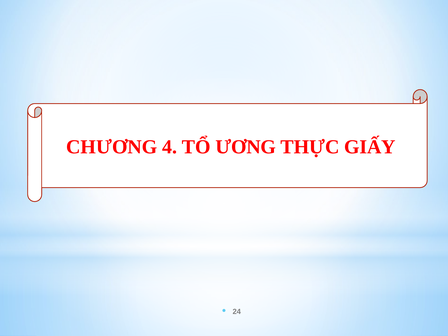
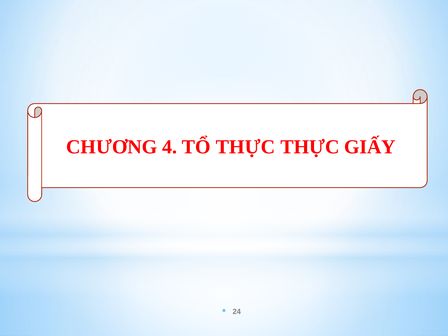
TỔ ƯƠNG: ƯƠNG -> THỰC (246, 147)
